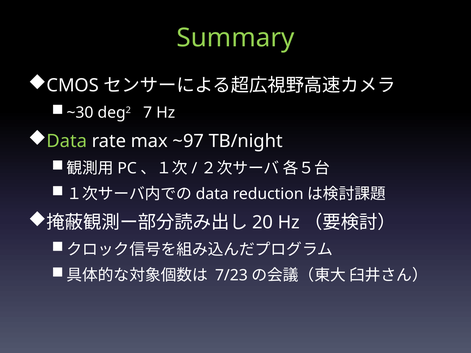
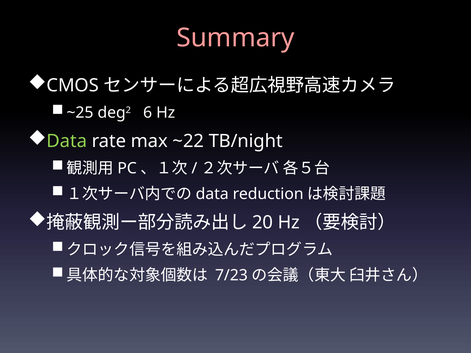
Summary colour: light green -> pink (235, 38)
~30: ~30 -> ~25 (80, 113)
7: 7 -> 6 (148, 113)
~97: ~97 -> ~22 (188, 141)
